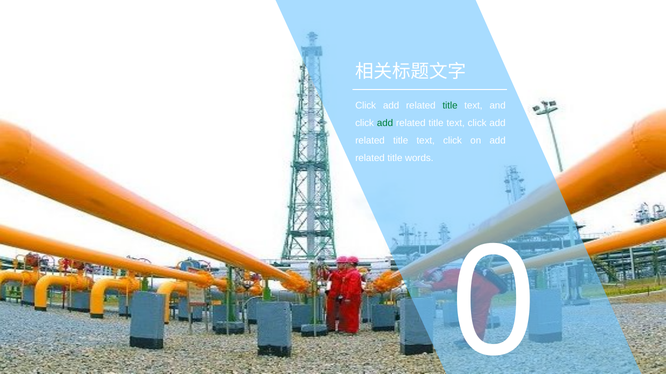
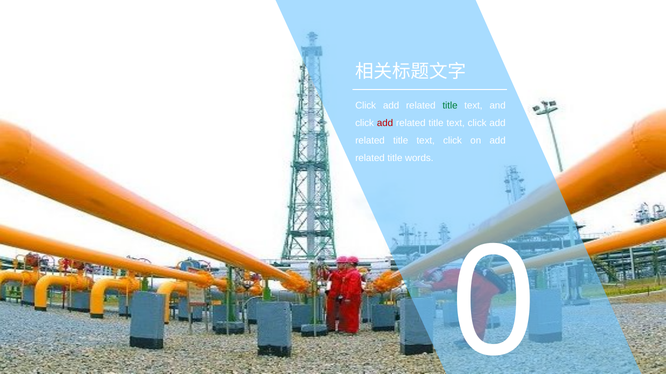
add colour: green -> red (385, 123)
